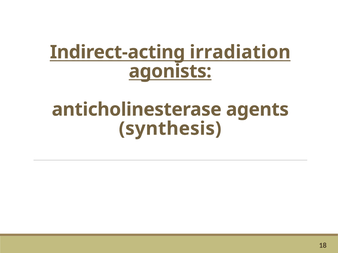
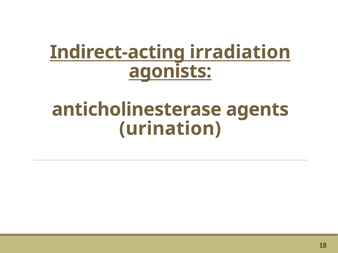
synthesis: synthesis -> urination (170, 129)
